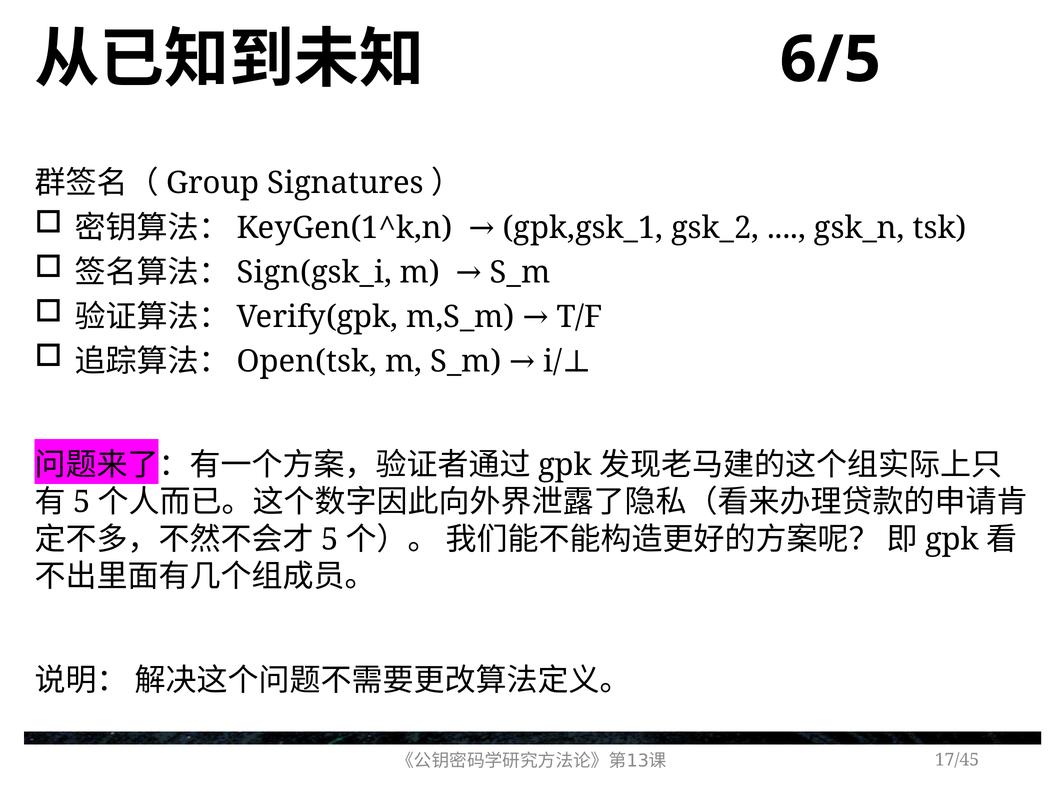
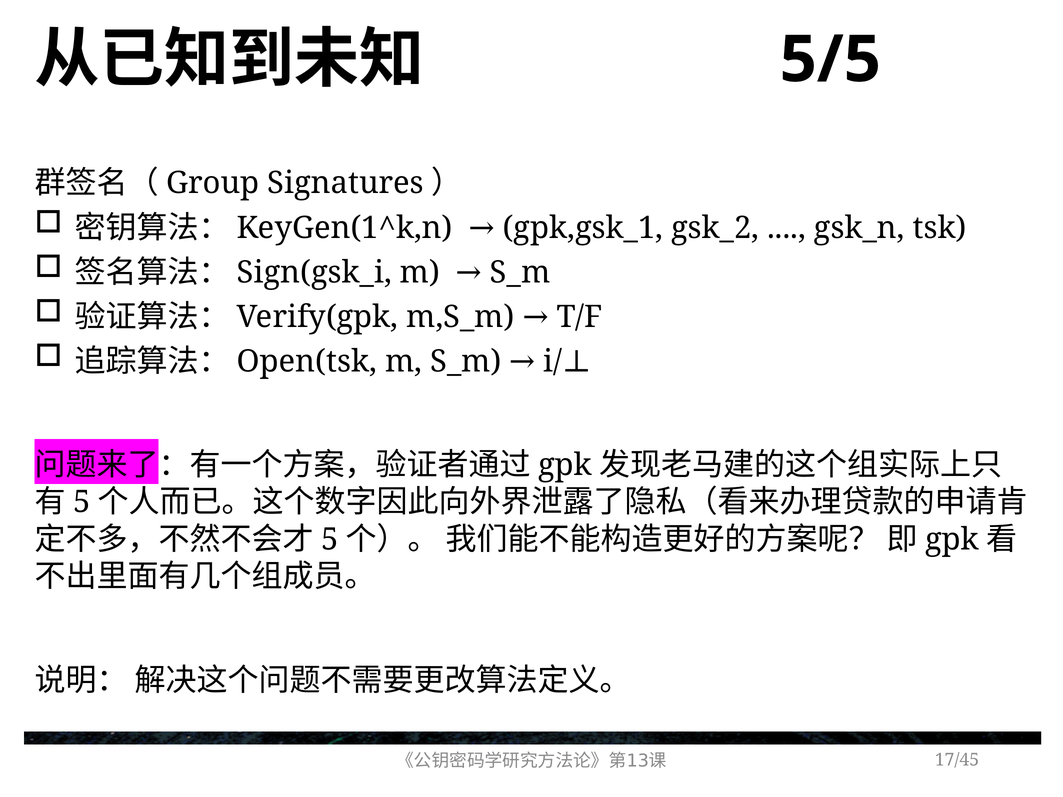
6/5: 6/5 -> 5/5 (830, 60)
